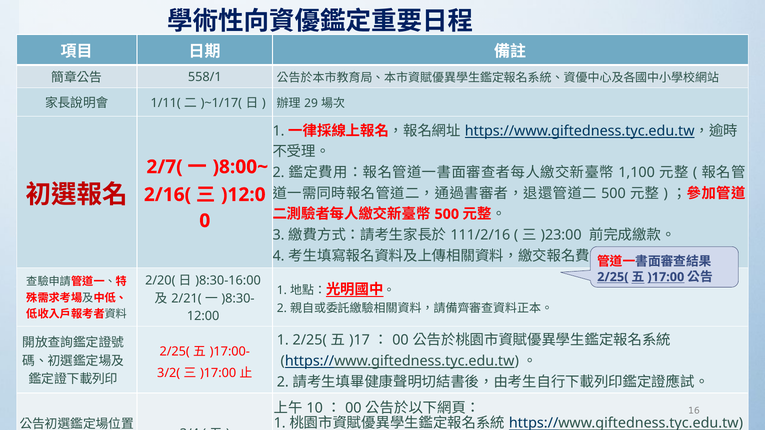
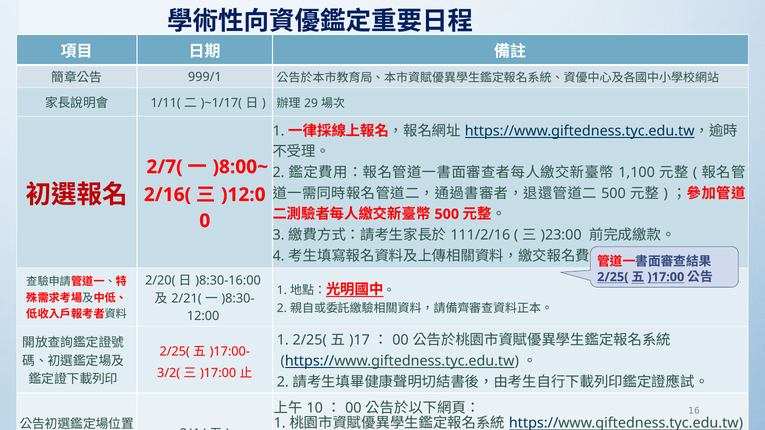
558/1: 558/1 -> 999/1 (205, 77)
